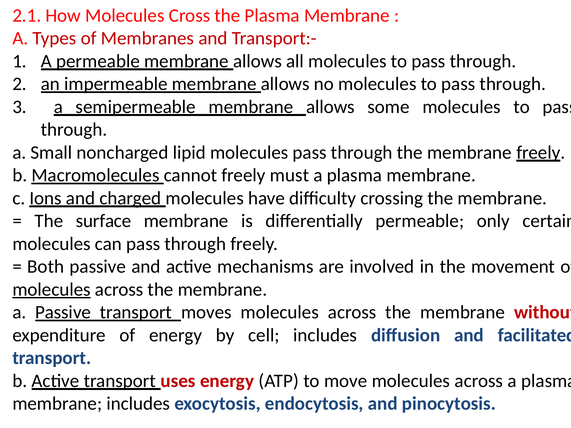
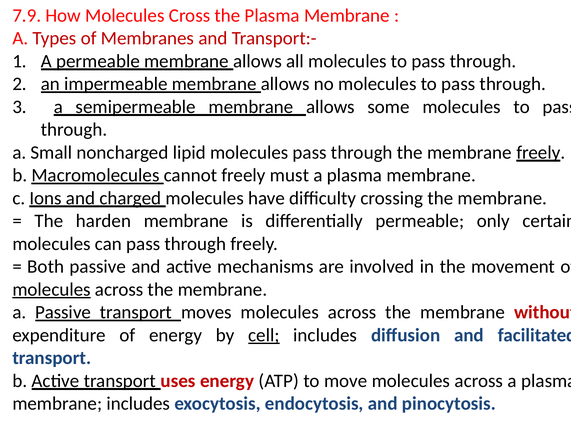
2.1: 2.1 -> 7.9 (27, 16)
surface: surface -> harden (104, 221)
cell underline: none -> present (264, 335)
